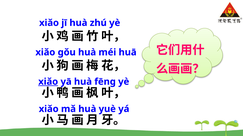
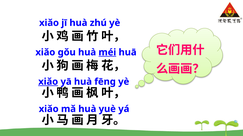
méi underline: none -> present (107, 53)
